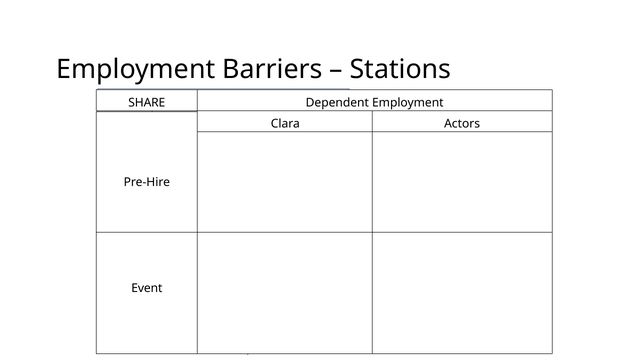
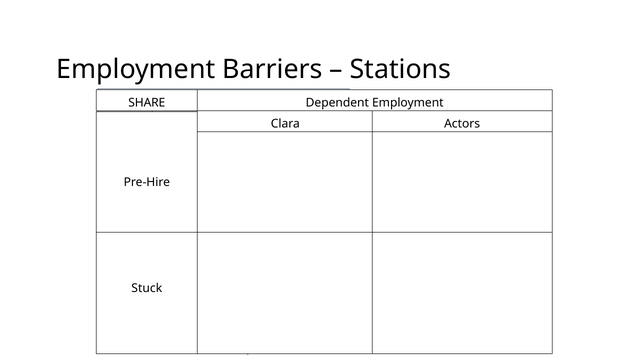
Event: Event -> Stuck (147, 288)
